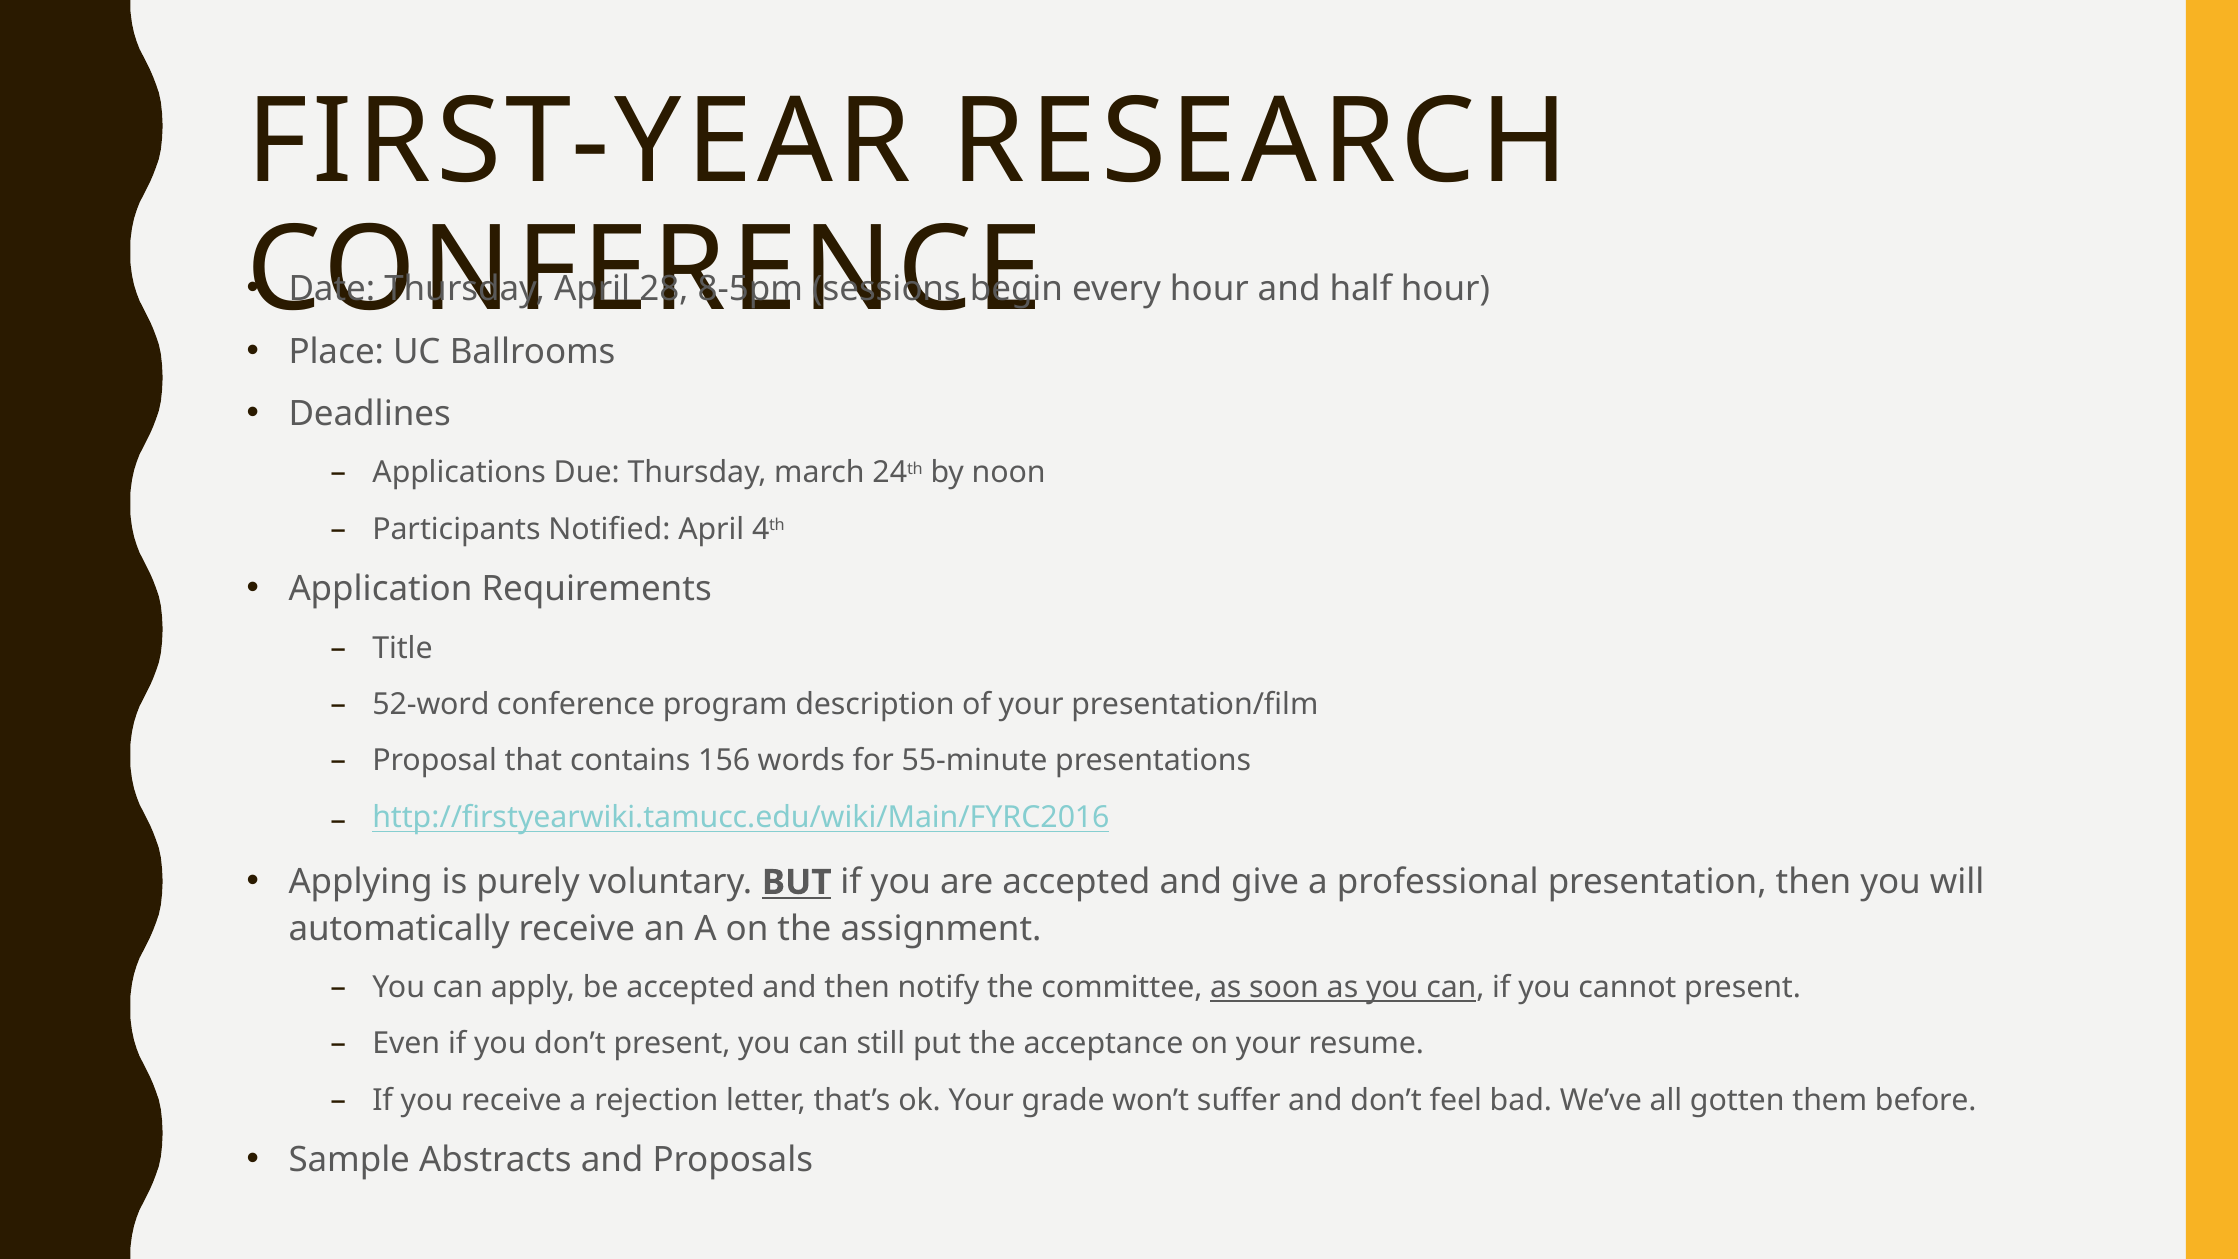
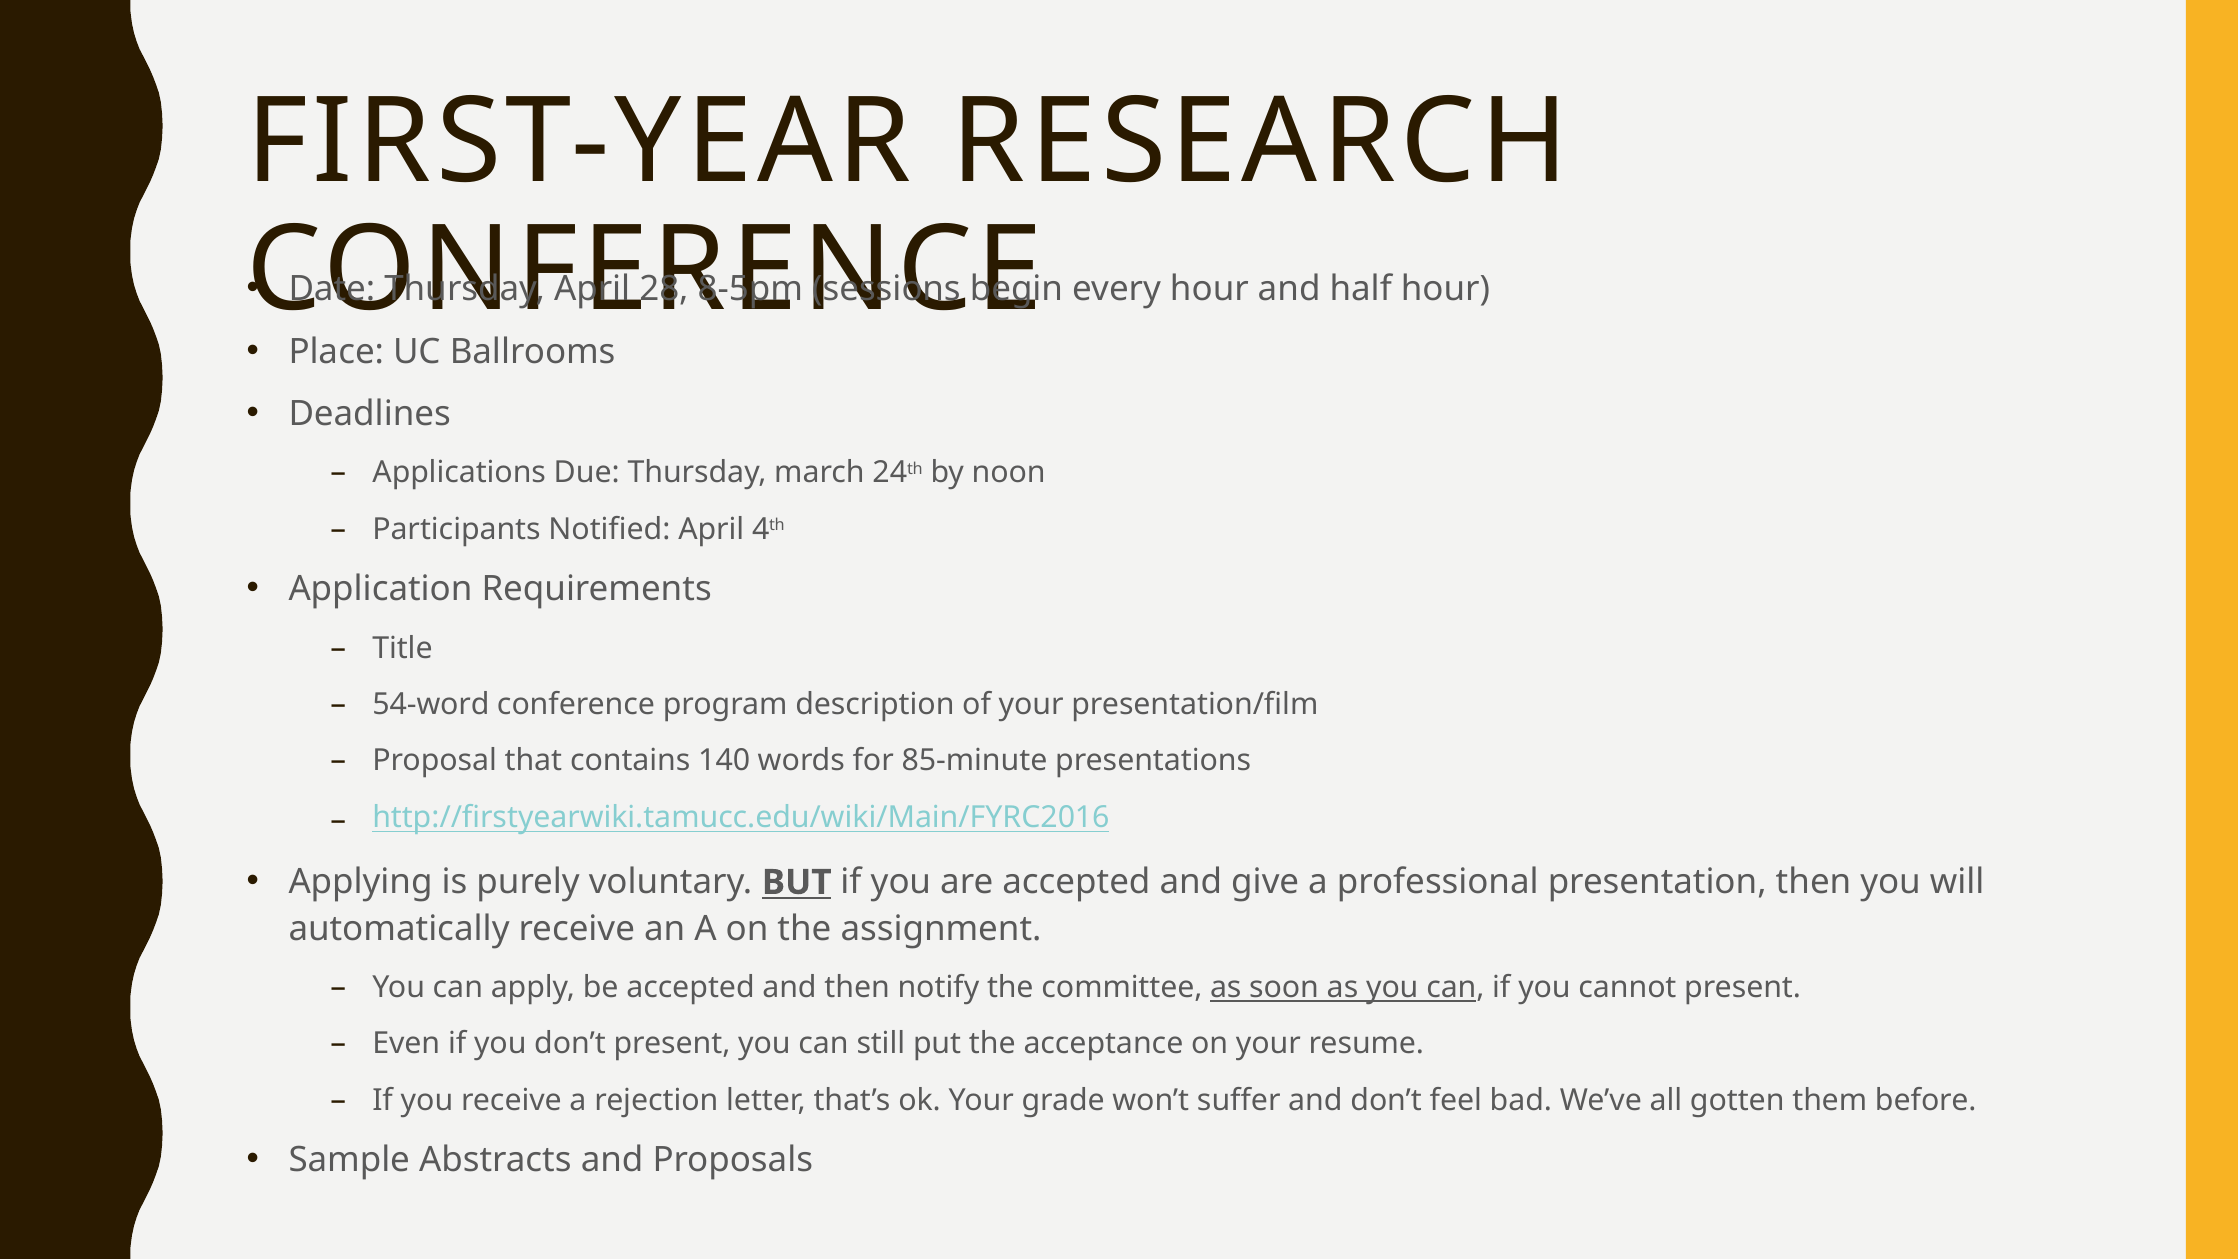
52-word: 52-word -> 54-word (431, 704)
156: 156 -> 140 (724, 761)
55-minute: 55-minute -> 85-minute (974, 761)
